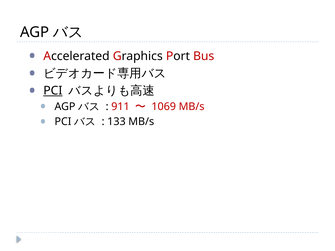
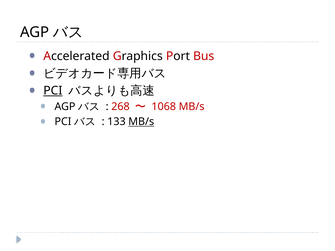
911: 911 -> 268 (120, 107)
1069: 1069 -> 1068 (164, 107)
MB/s underline: none -> present (141, 122)
